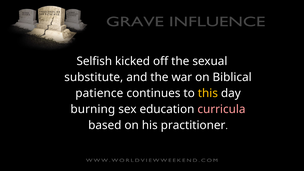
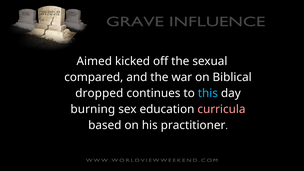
Selfish: Selfish -> Aimed (94, 61)
substitute: substitute -> compared (94, 77)
patience: patience -> dropped (99, 93)
this colour: yellow -> light blue (208, 93)
